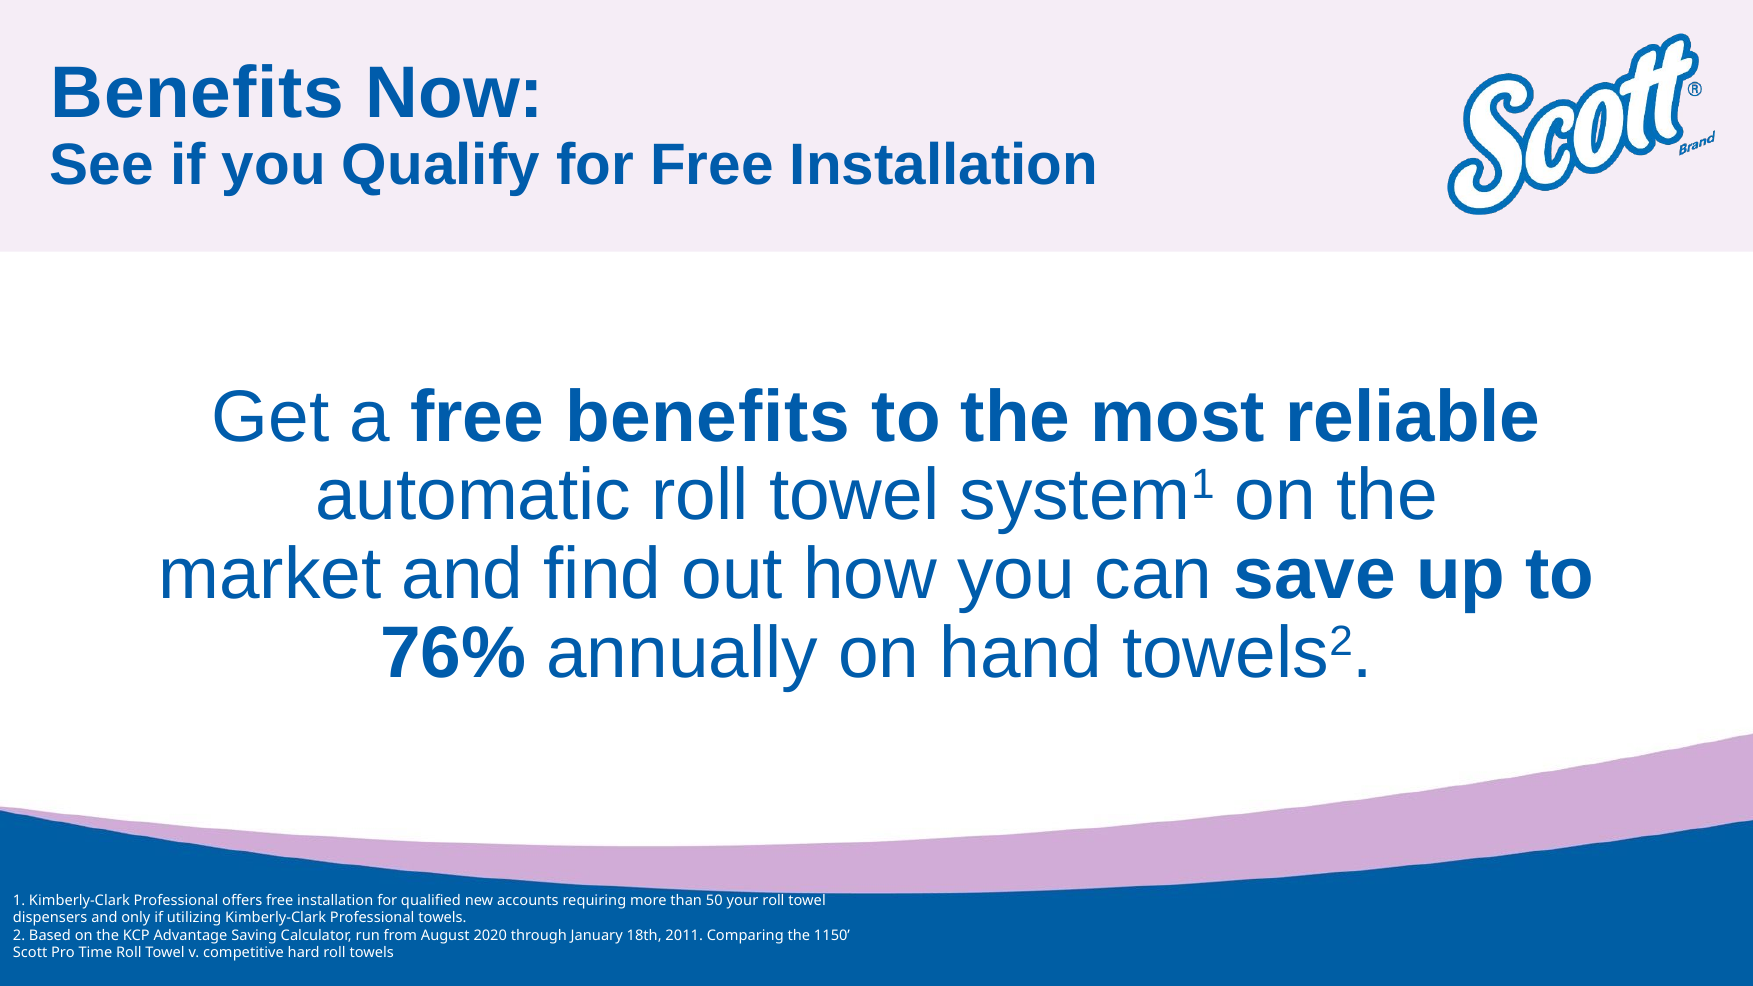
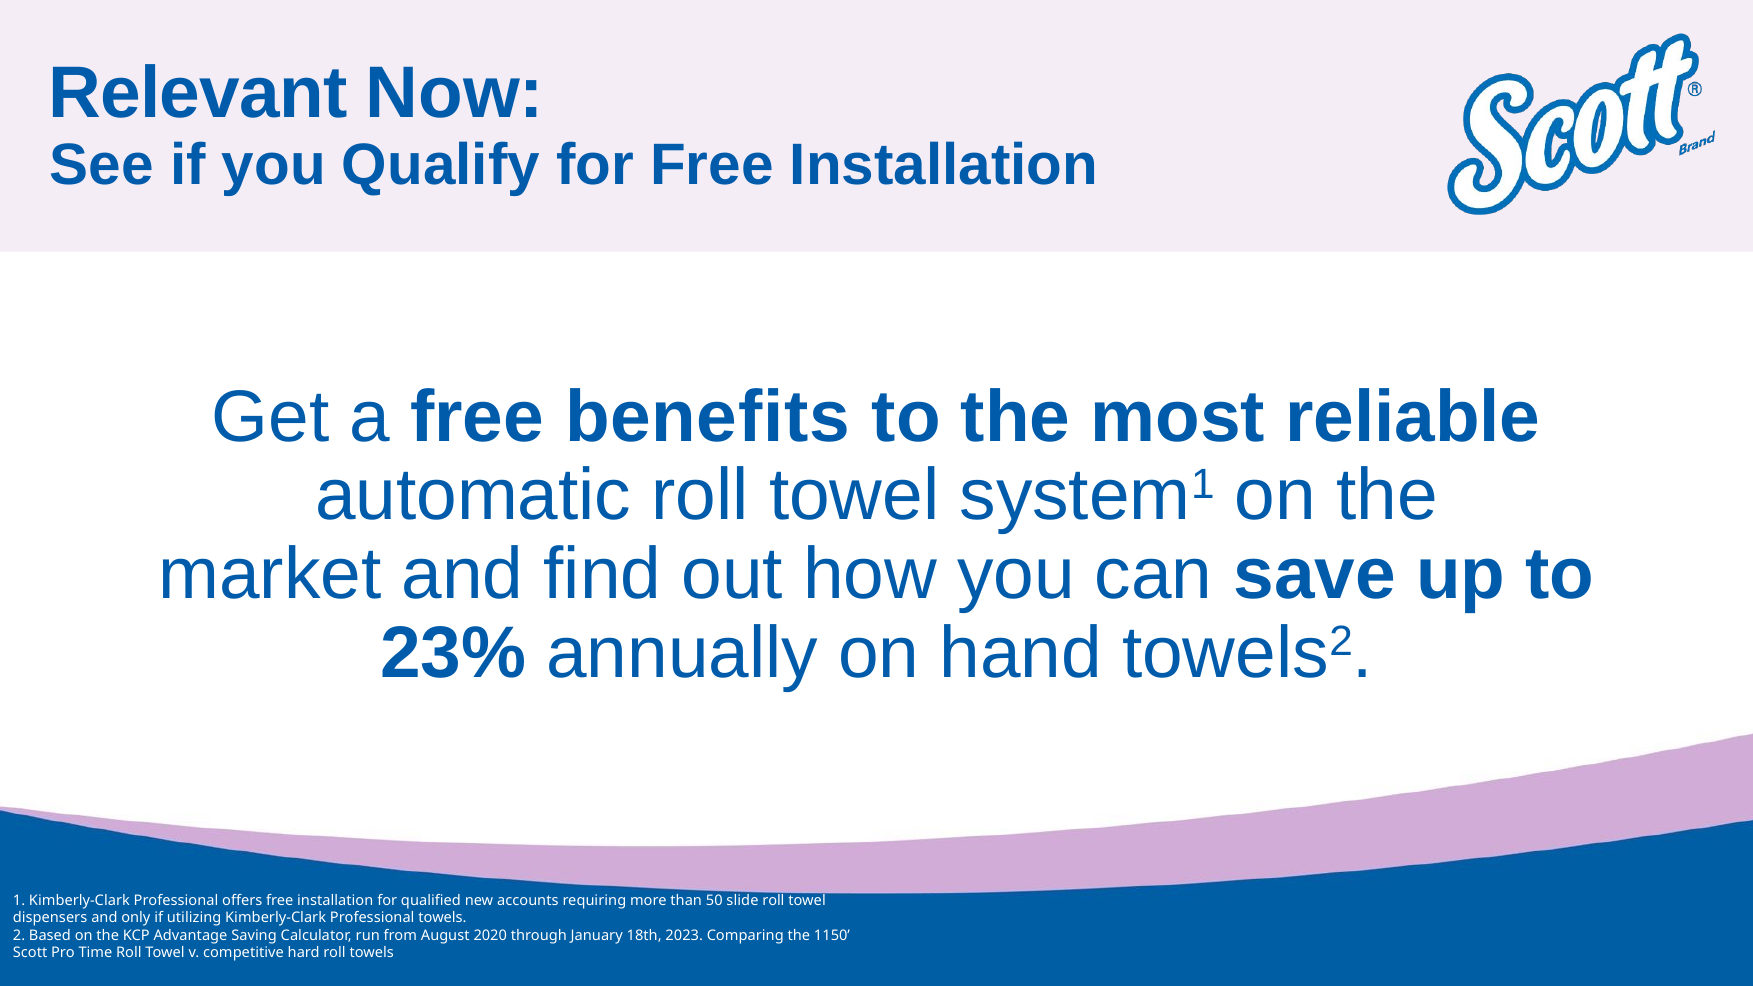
Benefits: Benefits -> Relevant (198, 94)
76%: 76% -> 23% (453, 654)
your: your -> slide (742, 900)
2011: 2011 -> 2023 (684, 935)
